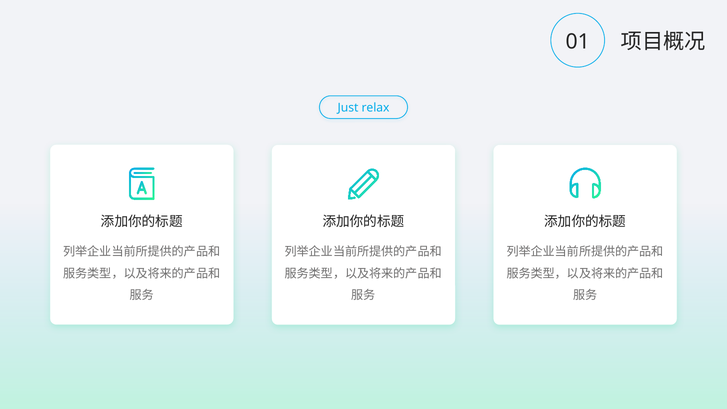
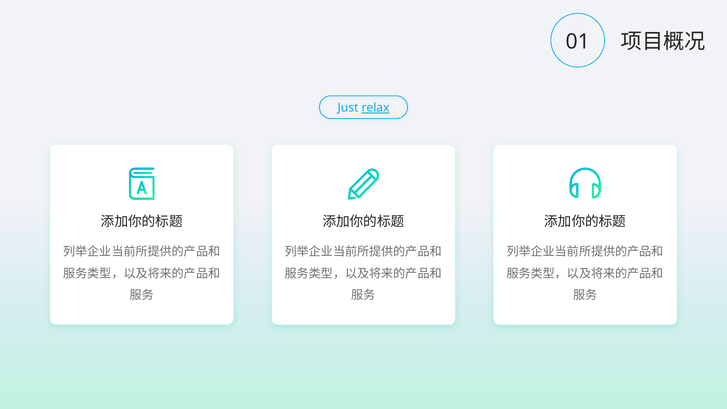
relax underline: none -> present (376, 108)
